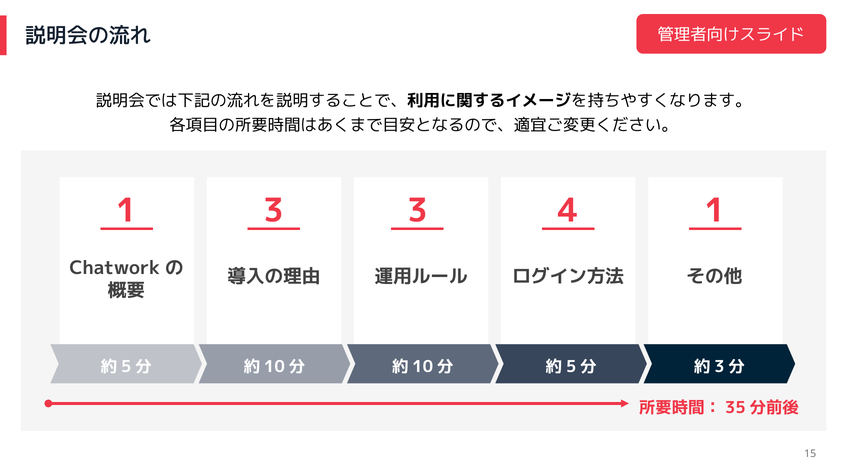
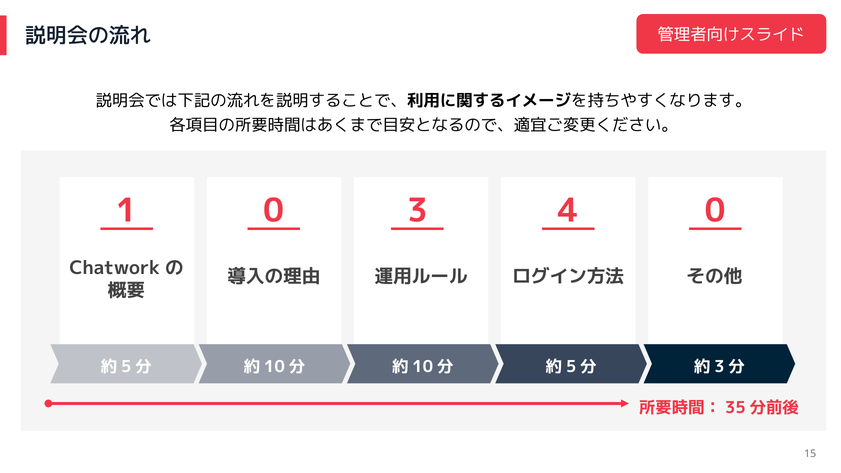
1 3: 3 -> 0 (274, 211)
4 1: 1 -> 0 (715, 211)
